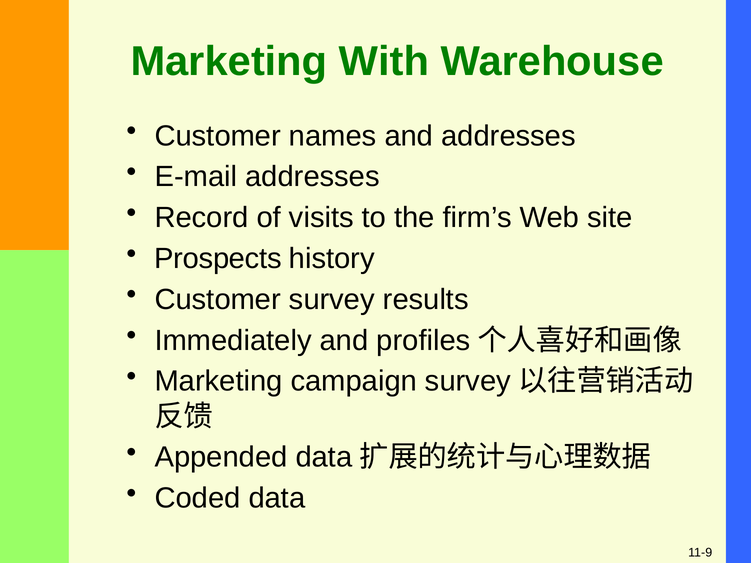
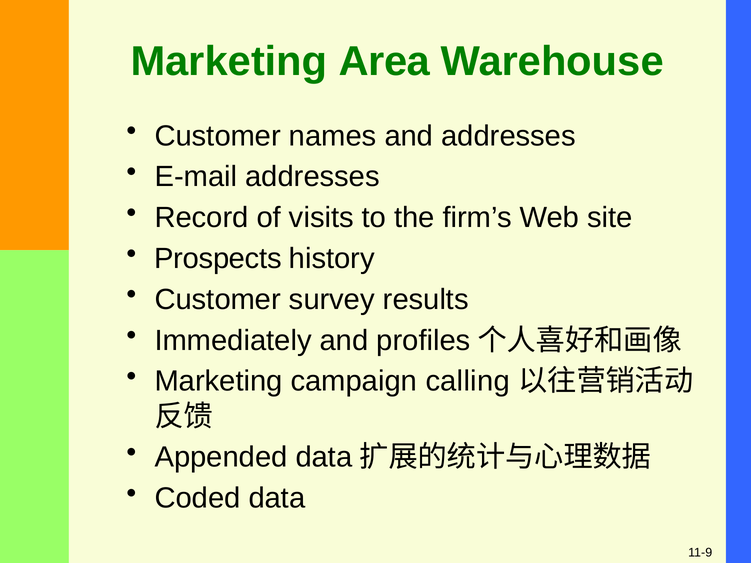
With: With -> Area (384, 62)
campaign survey: survey -> calling (468, 382)
